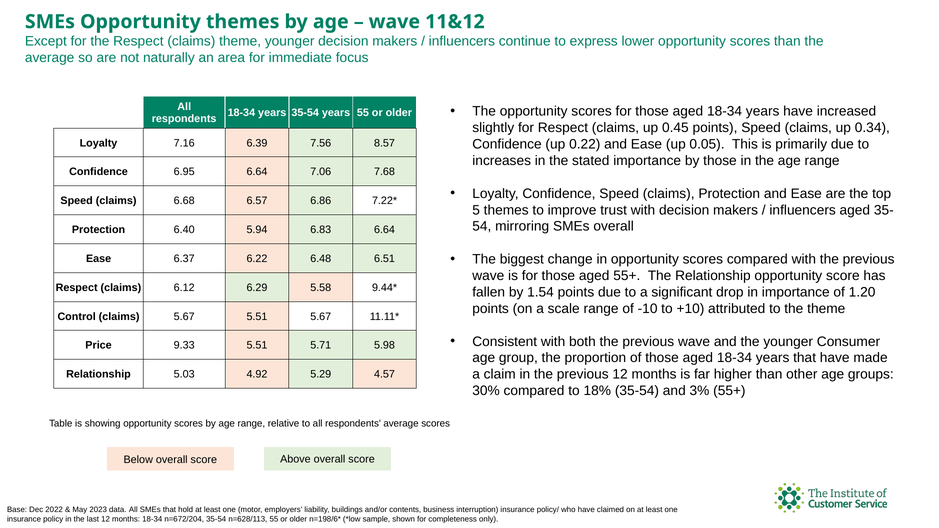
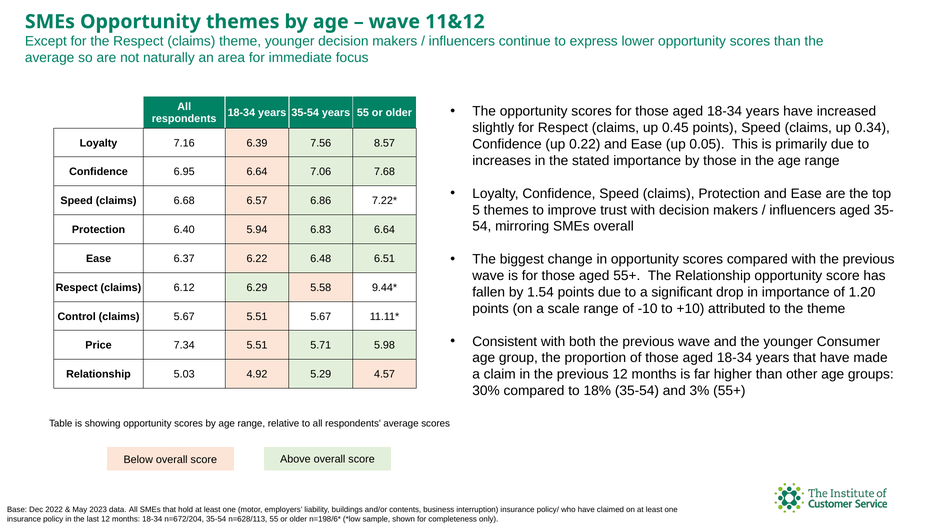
9.33: 9.33 -> 7.34 (184, 345)
